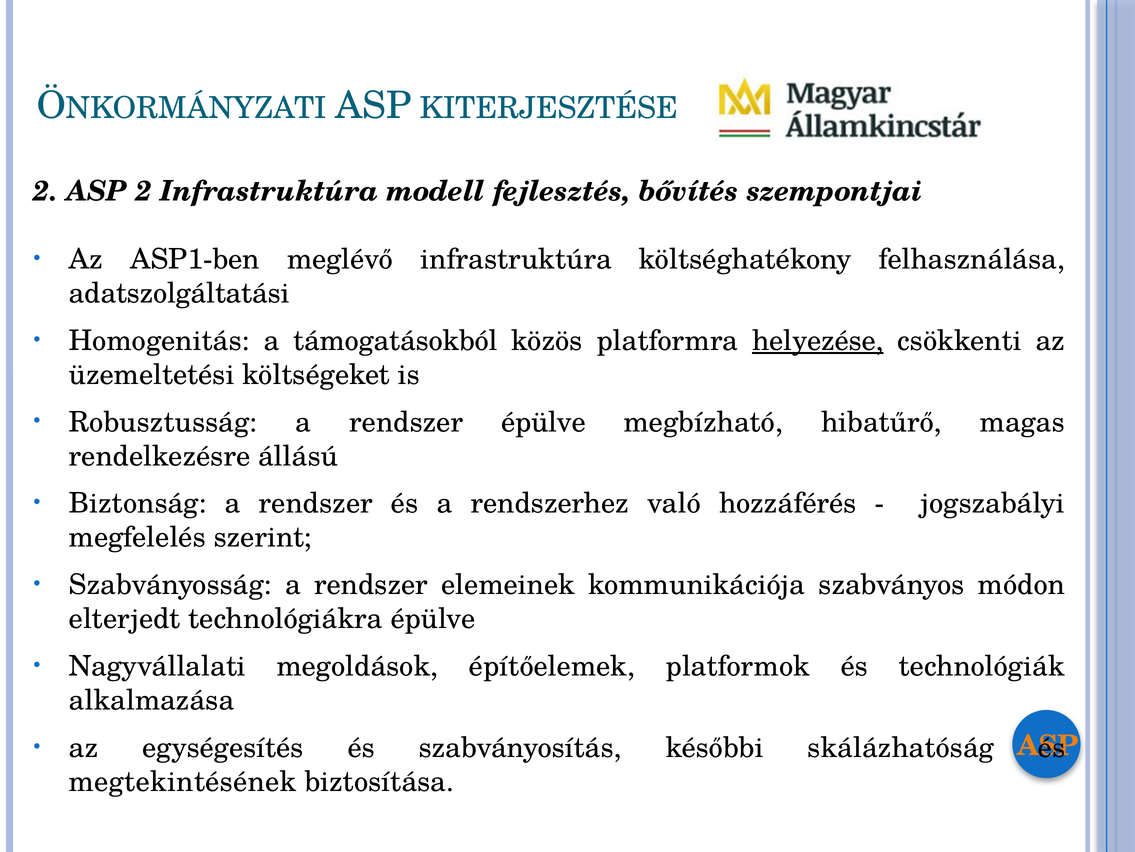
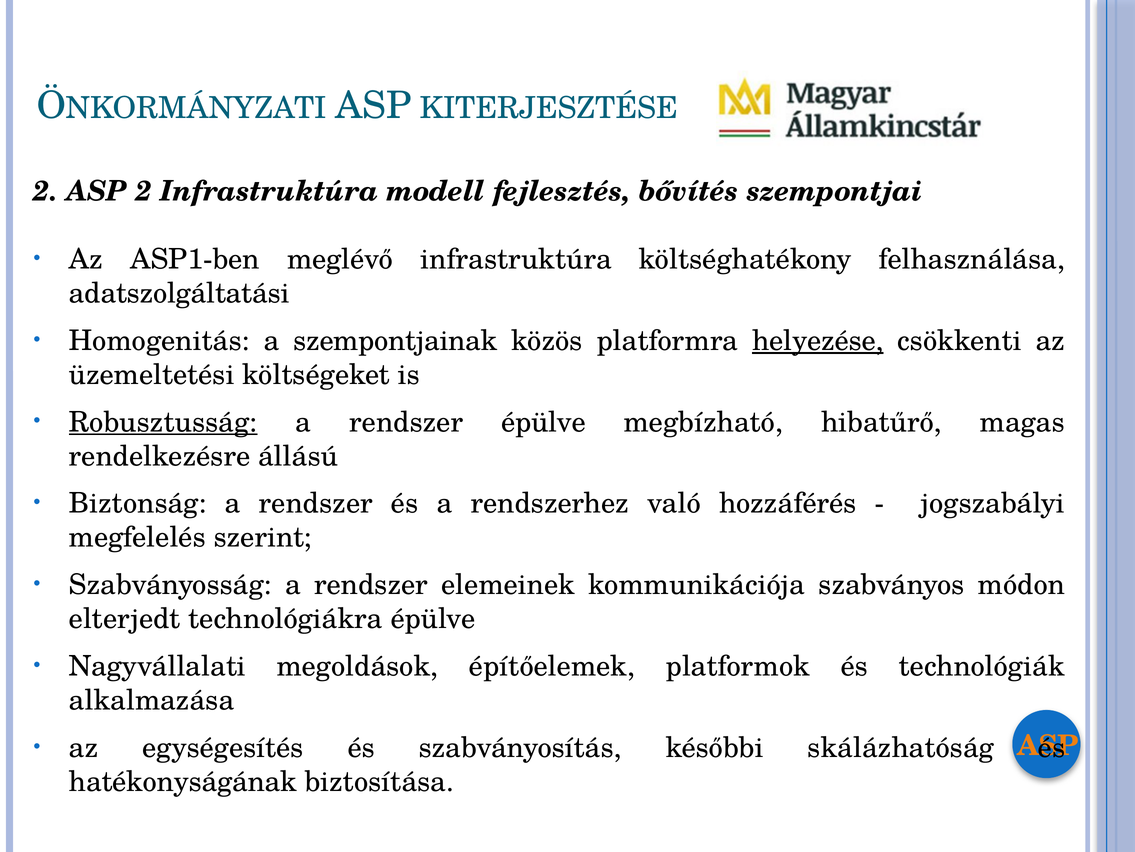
támogatásokból: támogatásokból -> szempontjainak (395, 340)
Robusztusság underline: none -> present (163, 422)
megtekintésének: megtekintésének -> hatékonyságának (183, 781)
